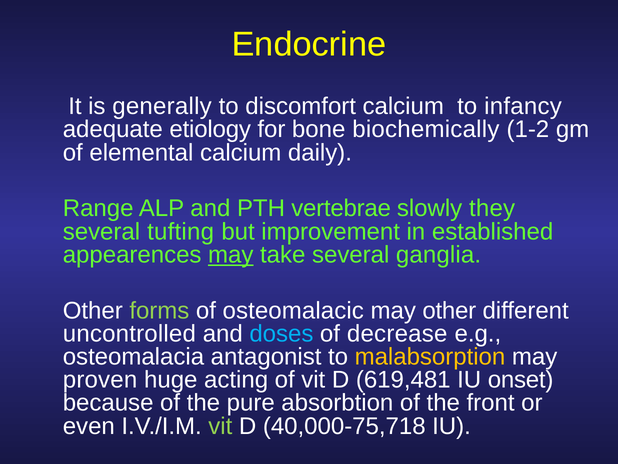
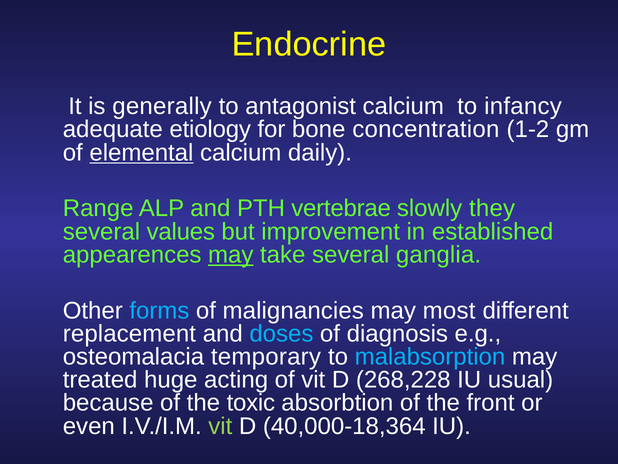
discomfort: discomfort -> antagonist (301, 106)
biochemically: biochemically -> concentration (426, 129)
elemental underline: none -> present (141, 153)
tufting: tufting -> values (181, 231)
forms colour: light green -> light blue (159, 310)
osteomalacic: osteomalacic -> malignancies (293, 310)
may other: other -> most (449, 310)
uncontrolled: uncontrolled -> replacement (129, 333)
decrease: decrease -> diagnosis (397, 333)
antagonist: antagonist -> temporary (266, 356)
malabsorption colour: yellow -> light blue (430, 356)
proven: proven -> treated (100, 380)
619,481: 619,481 -> 268,228 (403, 380)
onset: onset -> usual (520, 380)
pure: pure -> toxic (251, 403)
40,000-75,718: 40,000-75,718 -> 40,000-18,364 (344, 426)
